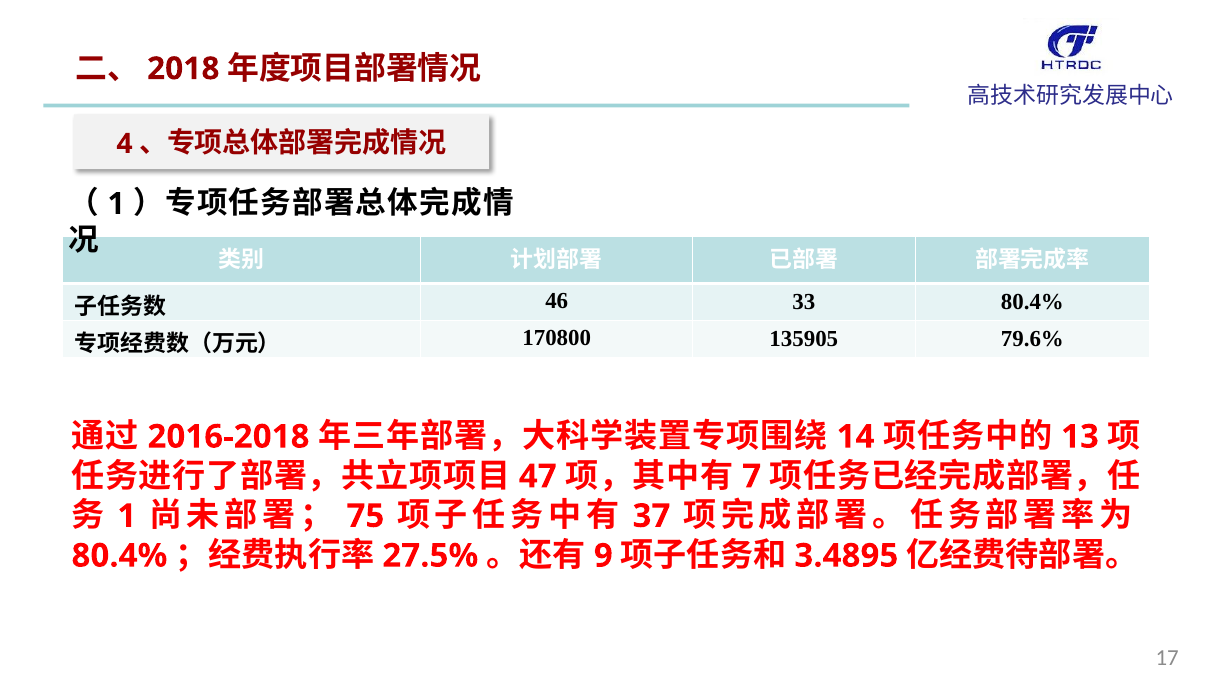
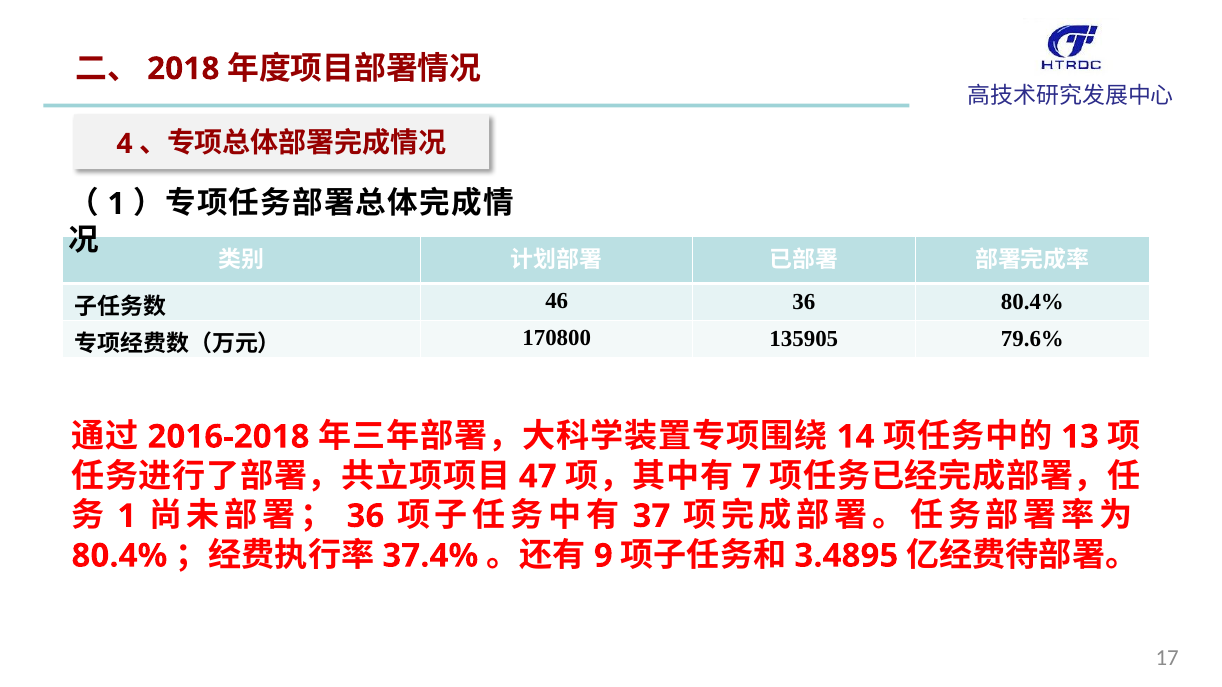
46 33: 33 -> 36 (804, 302)
75: 75 -> 36 (365, 516)
27.5%: 27.5% -> 37.4% (430, 556)
